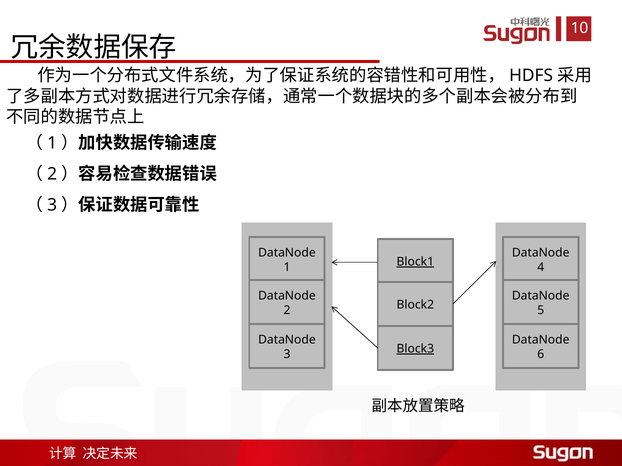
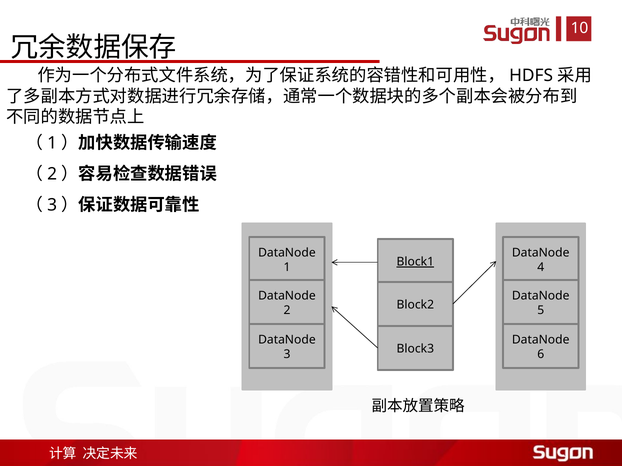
Block3 underline: present -> none (415, 349)
